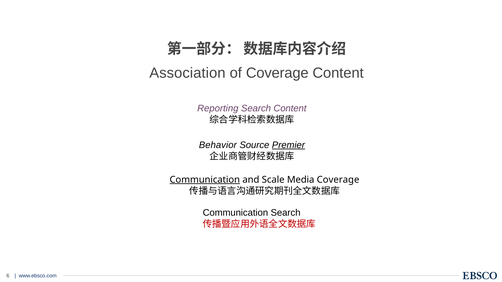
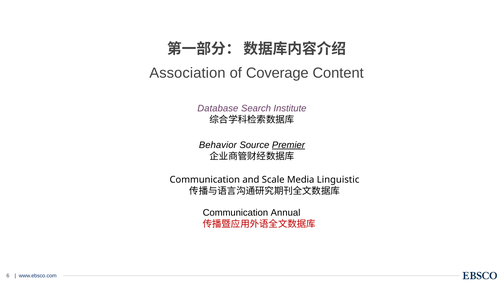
Reporting: Reporting -> Database (218, 109)
Search Content: Content -> Institute (290, 109)
Communication underline: present -> none (205, 180)
Media Coverage: Coverage -> Linguistic (338, 180)
Communication Search: Search -> Annual (286, 213)
